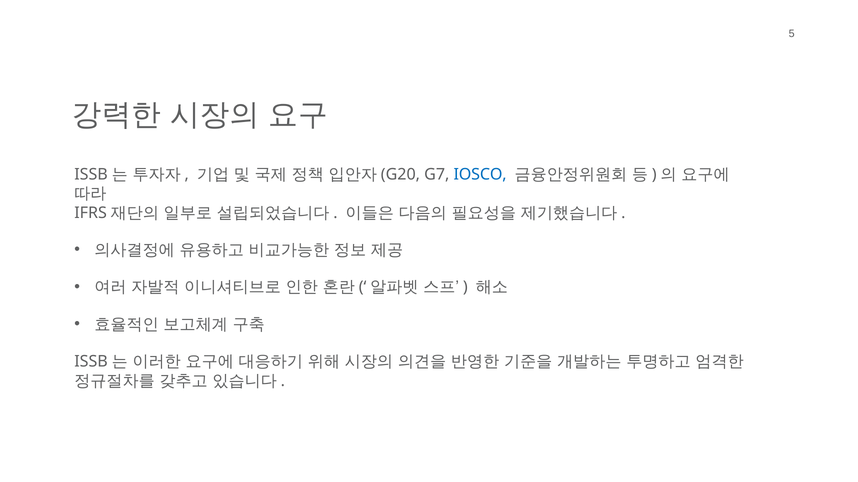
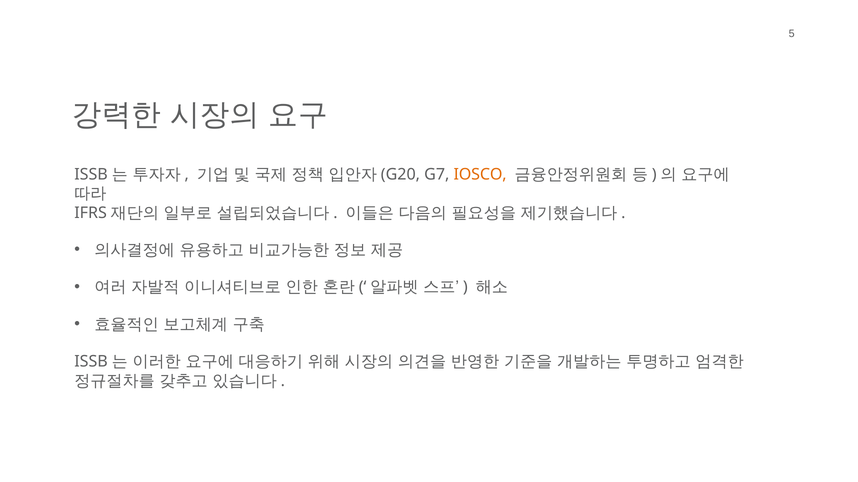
IOSCO colour: blue -> orange (480, 175)
